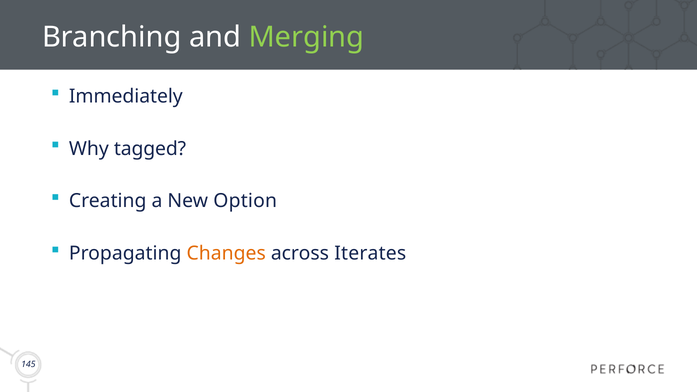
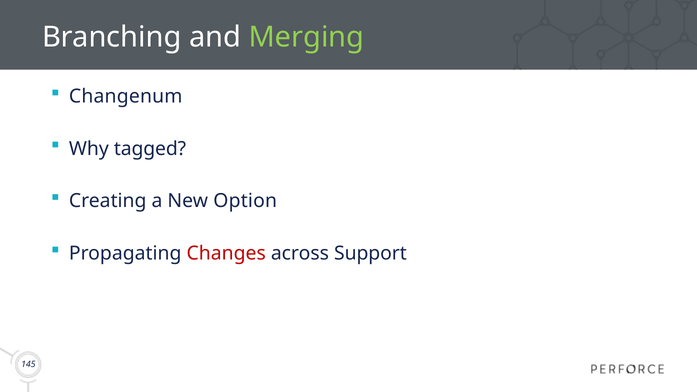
Immediately: Immediately -> Changenum (126, 96)
Changes colour: orange -> red (226, 253)
Iterates: Iterates -> Support (370, 253)
